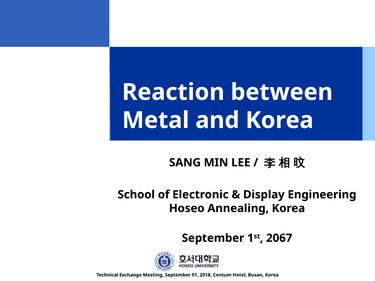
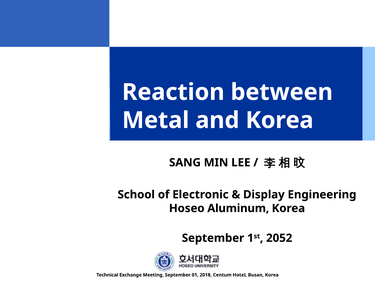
Annealing: Annealing -> Aluminum (238, 208)
2067: 2067 -> 2052 (279, 238)
